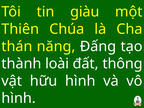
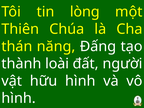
giàu: giàu -> lòng (85, 12)
thông: thông -> người (122, 64)
